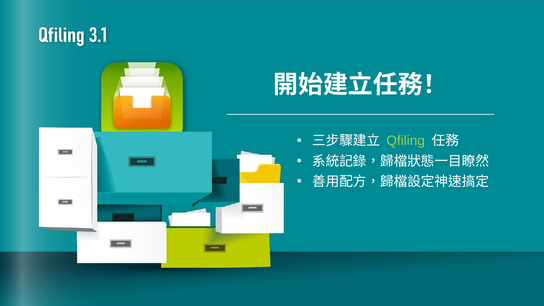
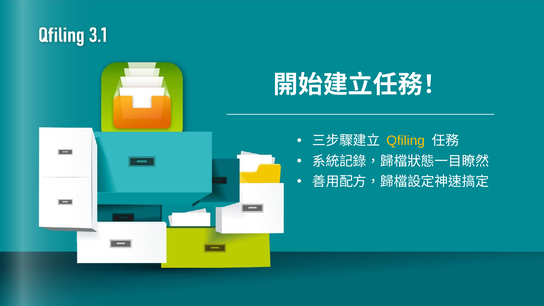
Qfiling colour: light green -> yellow (406, 141)
